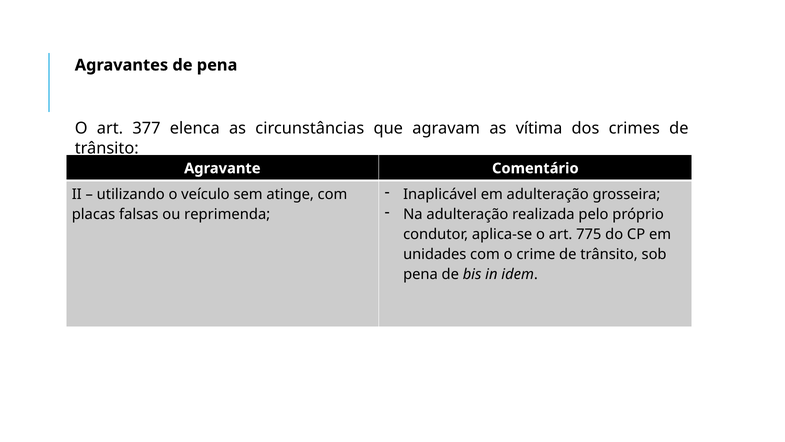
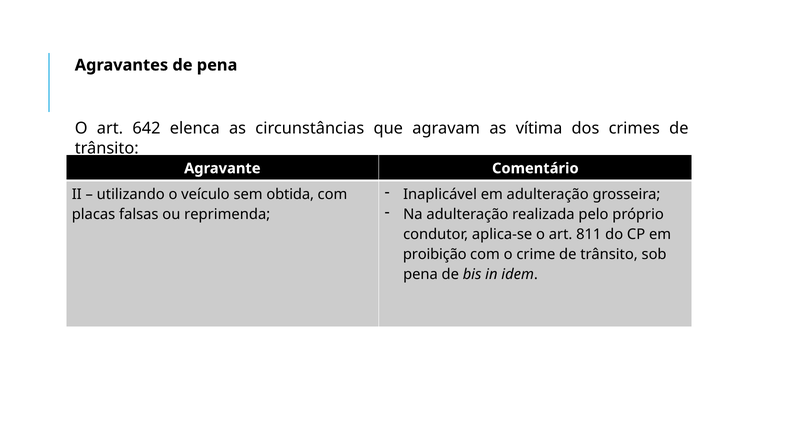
377: 377 -> 642 (146, 128)
atinge: atinge -> obtida (290, 194)
775: 775 -> 811 (589, 234)
unidades: unidades -> proibição (435, 254)
